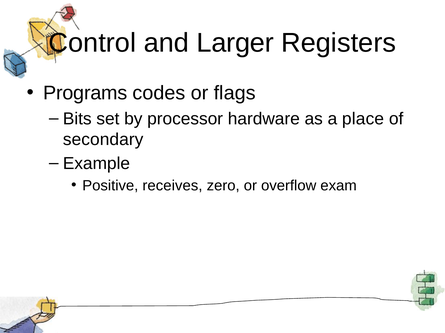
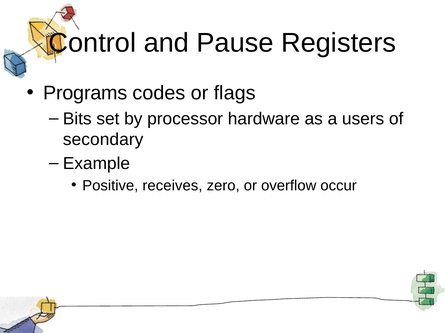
Larger: Larger -> Pause (235, 43)
place: place -> users (363, 119)
exam: exam -> occur (339, 186)
